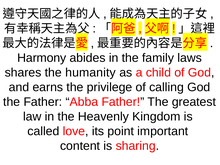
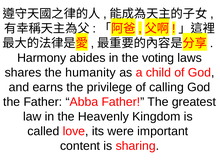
family: family -> voting (158, 58)
point: point -> were (121, 131)
